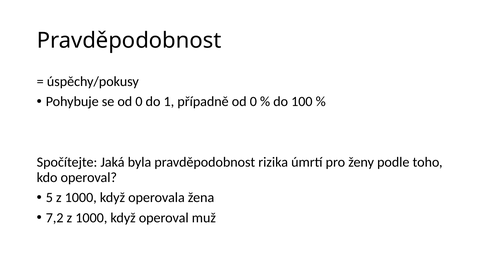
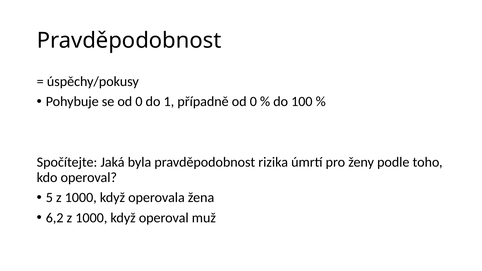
7,2: 7,2 -> 6,2 (55, 218)
